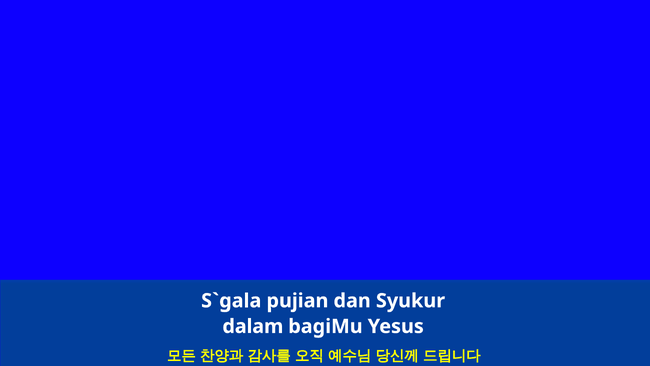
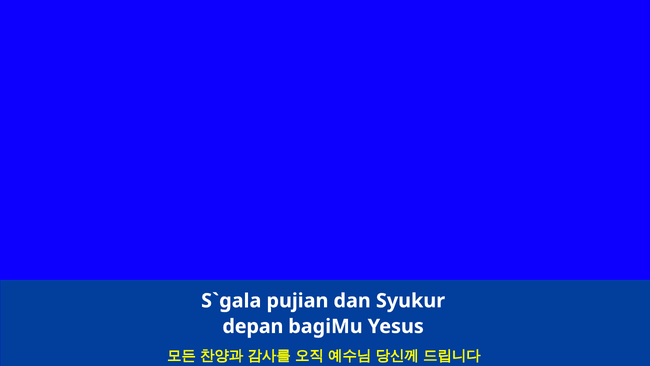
dalam: dalam -> depan (253, 326)
